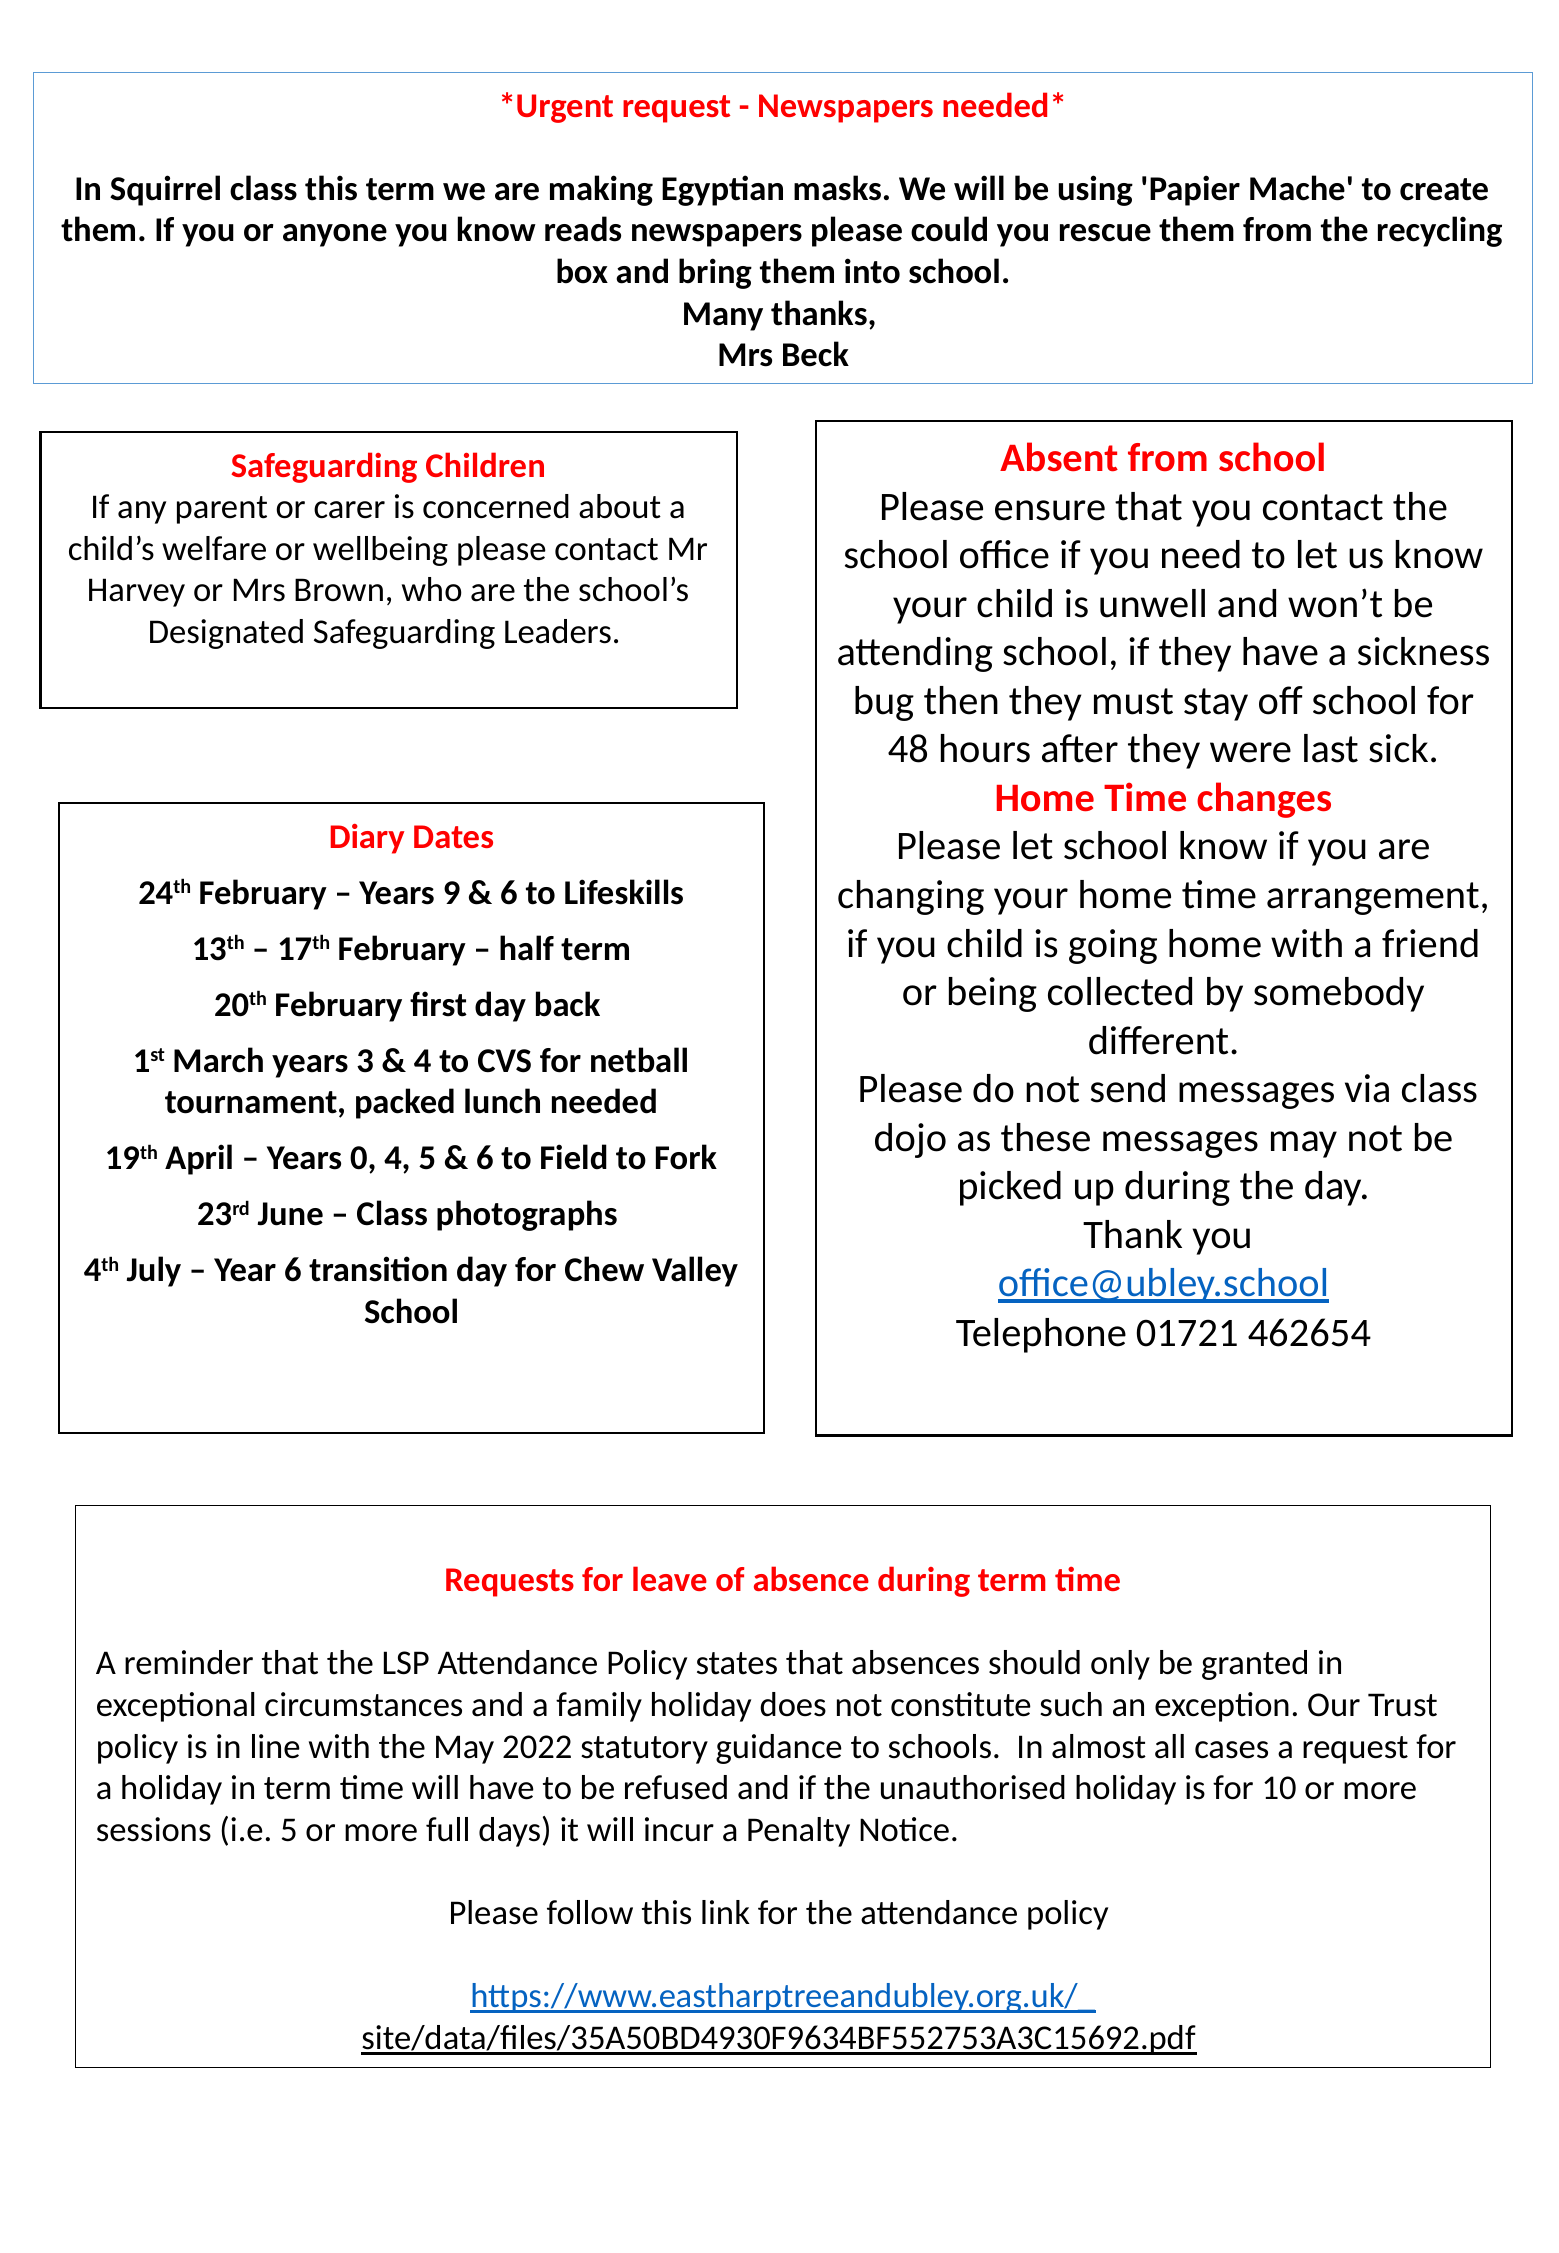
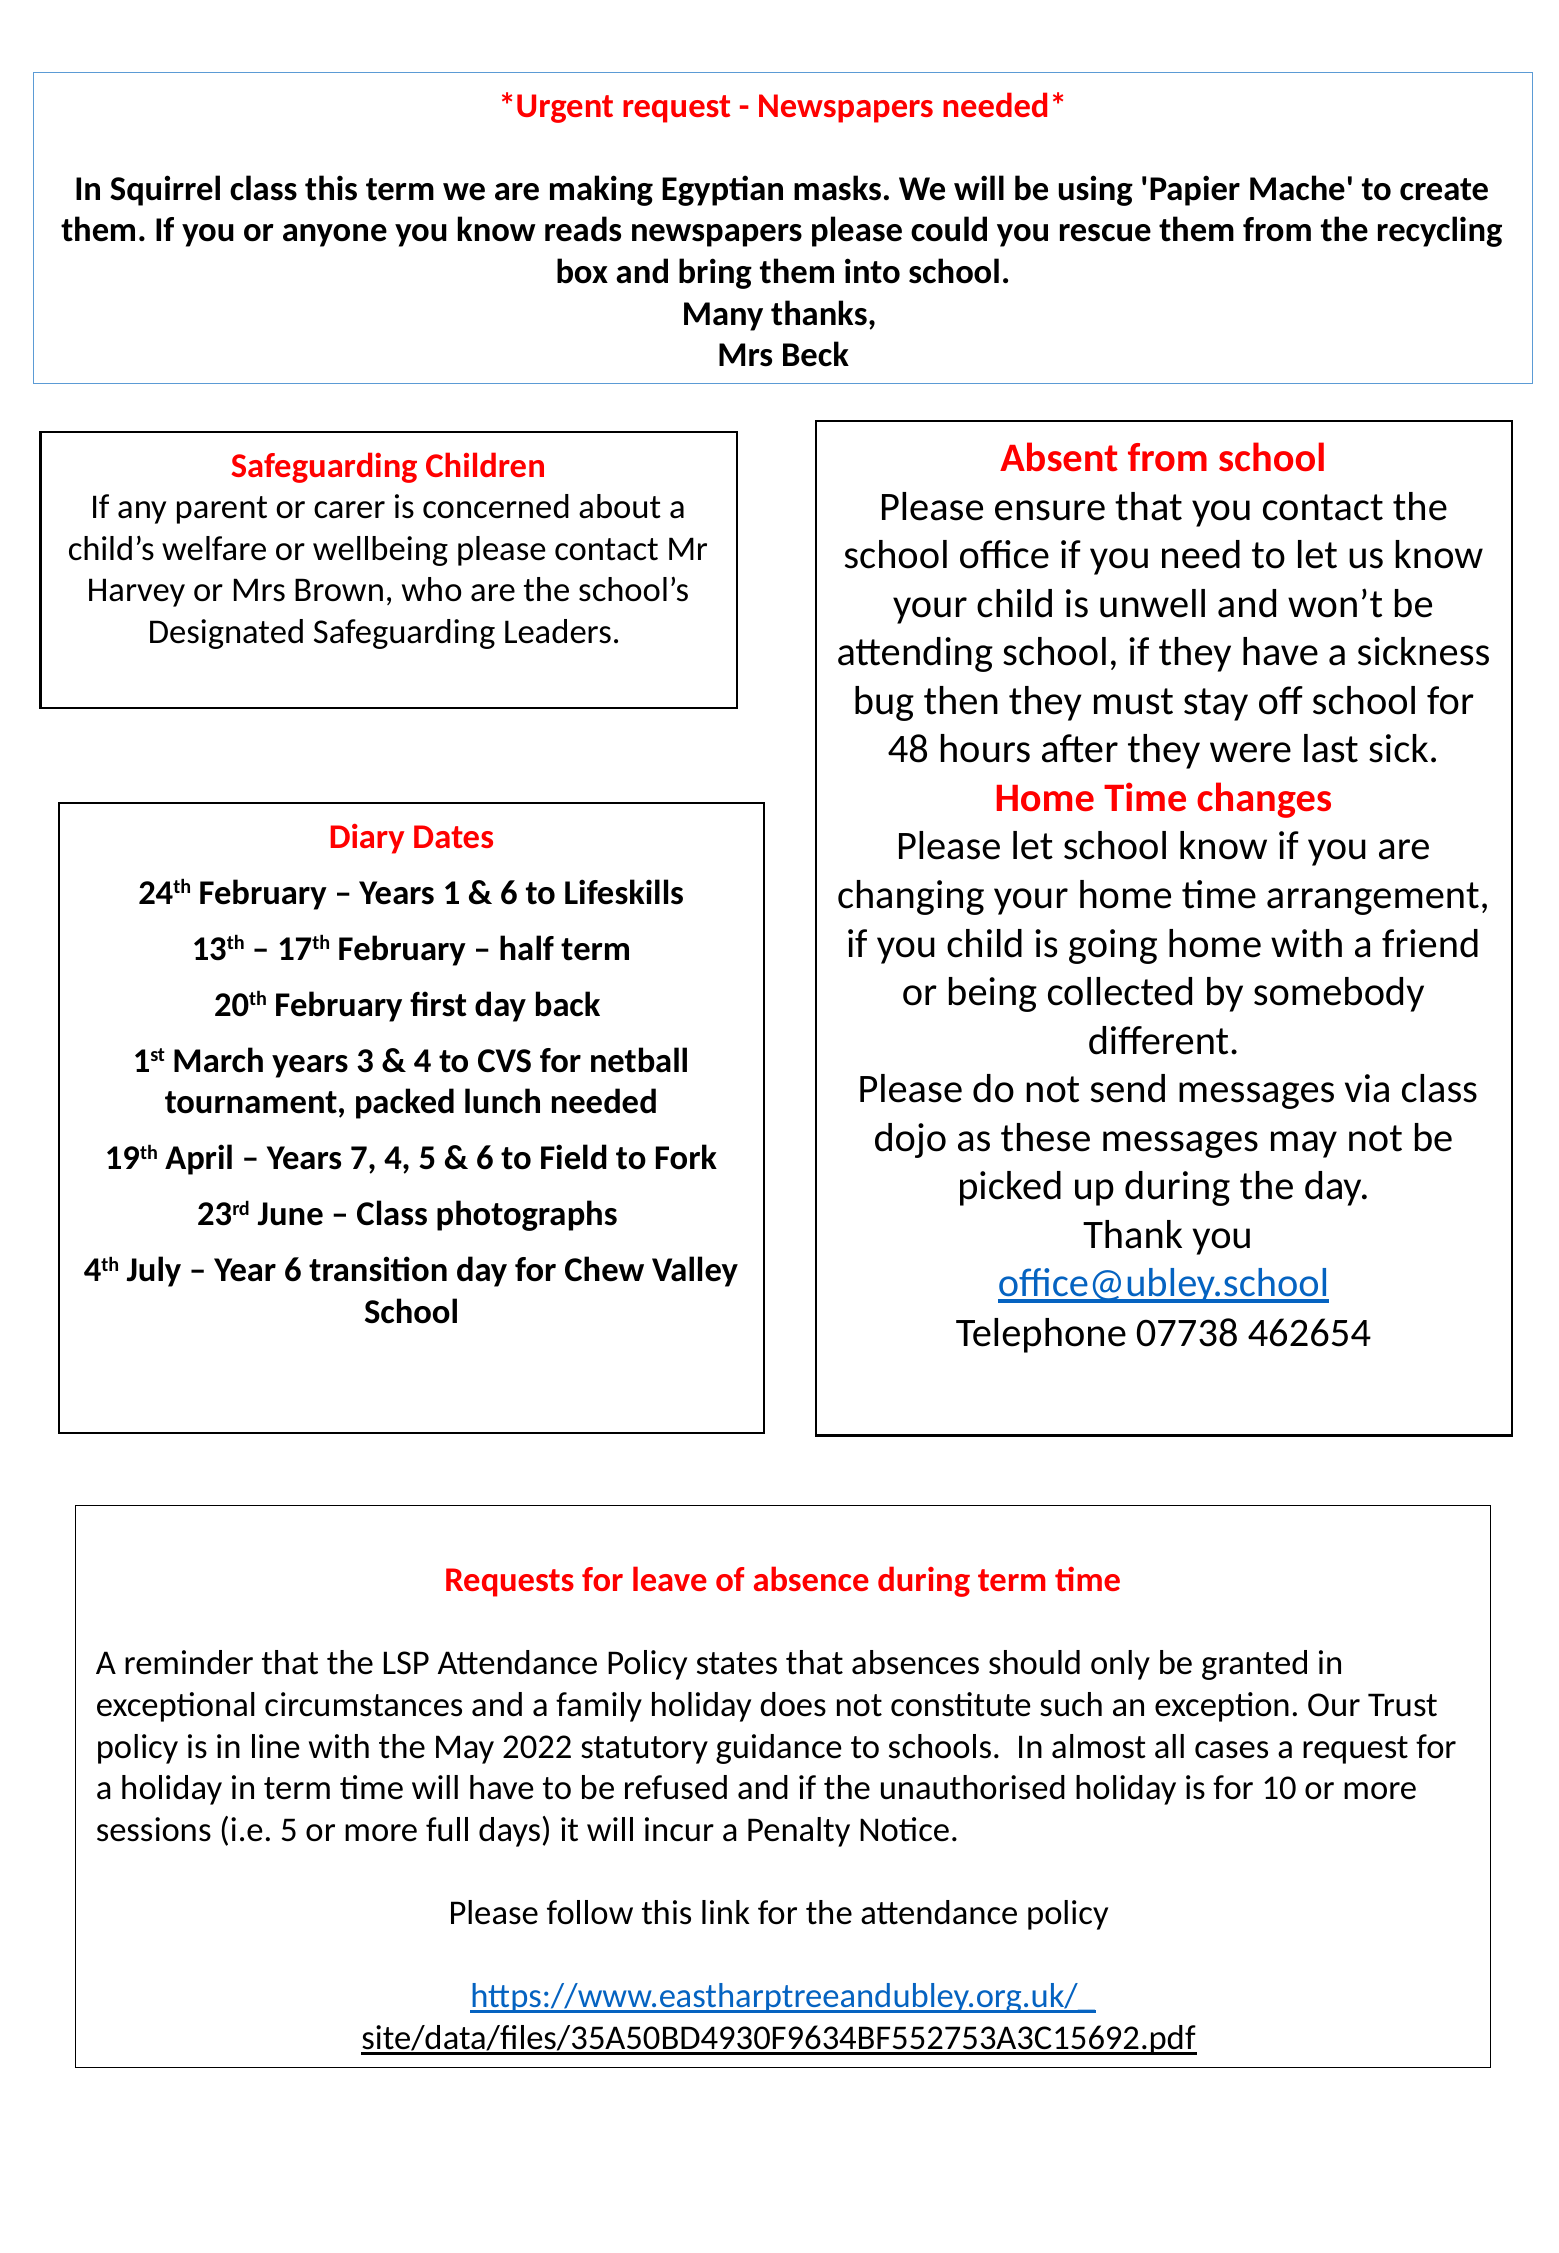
9: 9 -> 1 (452, 892)
0: 0 -> 7 (363, 1158)
01721: 01721 -> 07738 (1187, 1332)
